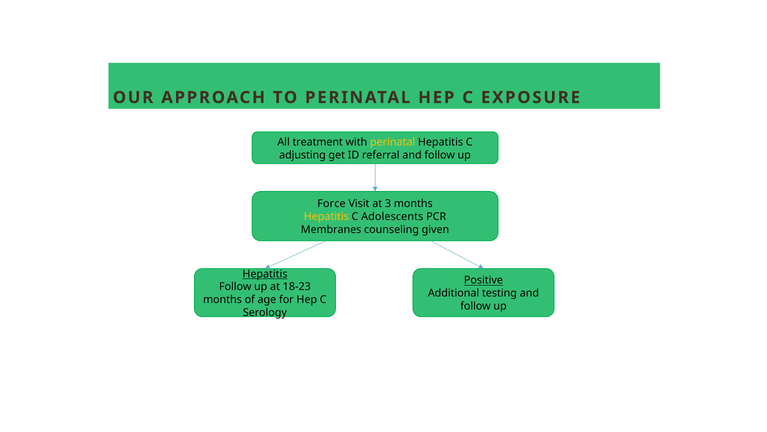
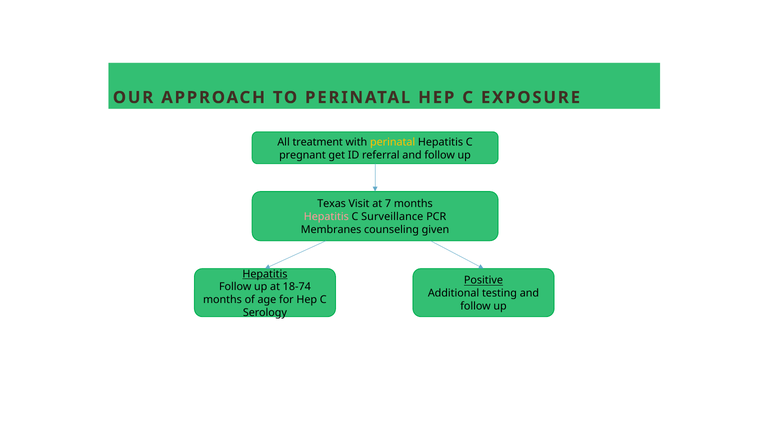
adjusting: adjusting -> pregnant (302, 155)
Force: Force -> Texas (332, 204)
3: 3 -> 7 (388, 204)
Hepatitis colour: yellow -> pink (326, 217)
Adolescents: Adolescents -> Surveillance (392, 217)
18-23: 18-23 -> 18-74 (297, 287)
